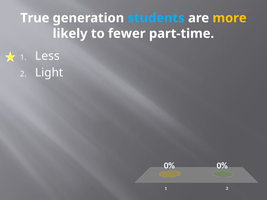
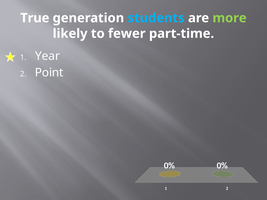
more colour: yellow -> light green (230, 18)
Less: Less -> Year (47, 56)
Light: Light -> Point (49, 73)
